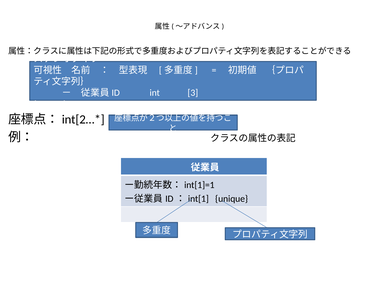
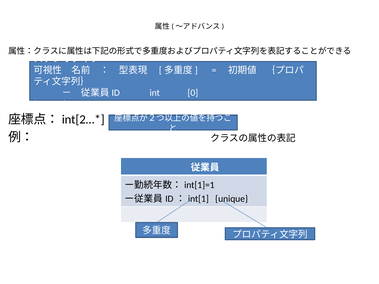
3: 3 -> 0 (193, 93)
